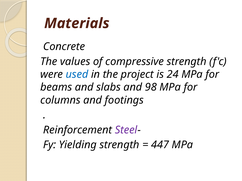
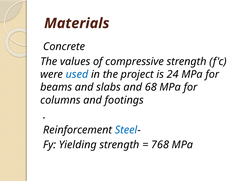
98: 98 -> 68 (151, 87)
Steel colour: purple -> blue (126, 130)
447: 447 -> 768 (160, 145)
